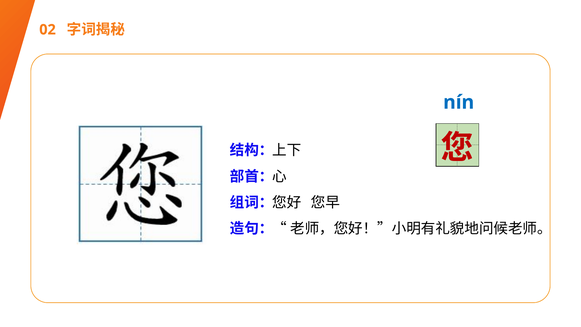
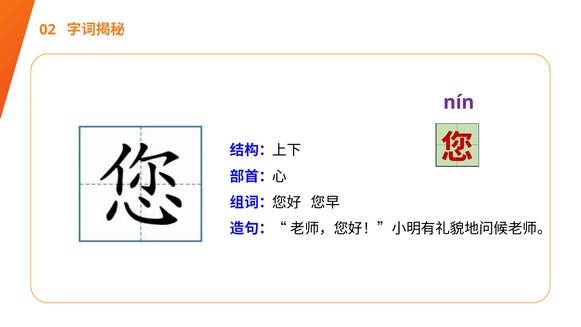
nín colour: blue -> purple (459, 102)
